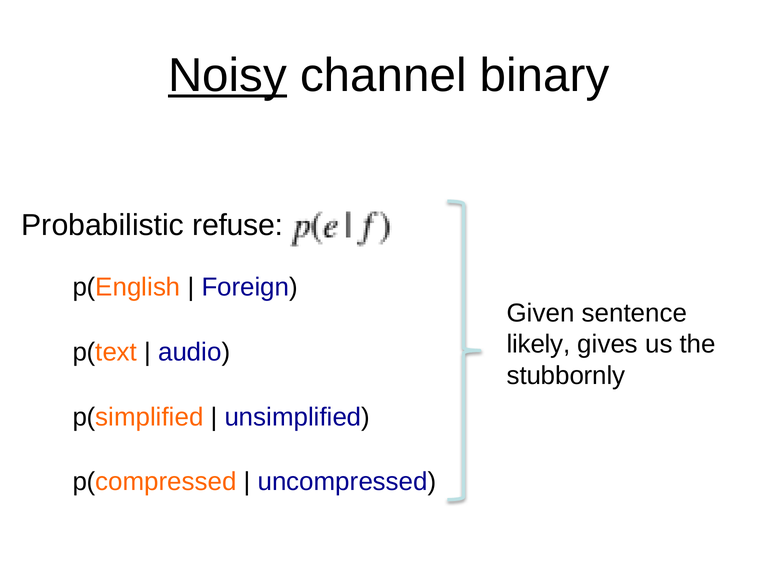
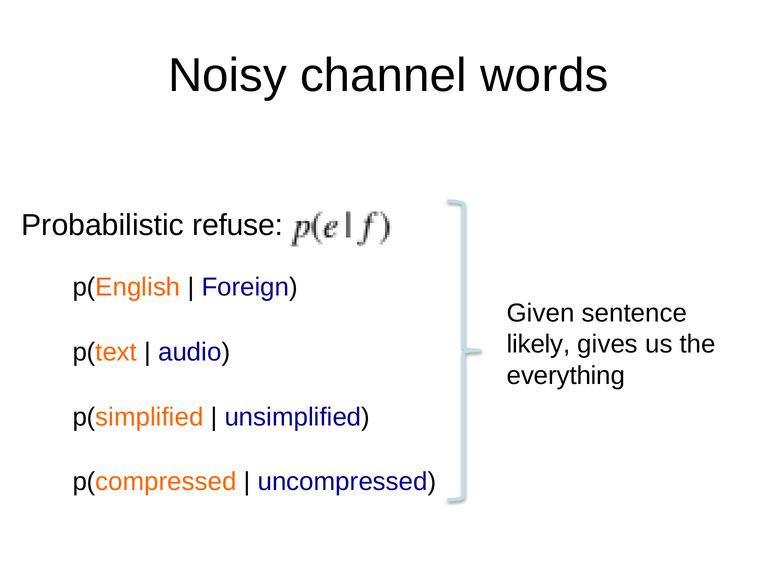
Noisy underline: present -> none (228, 75)
binary: binary -> words (544, 75)
stubbornly: stubbornly -> everything (566, 375)
